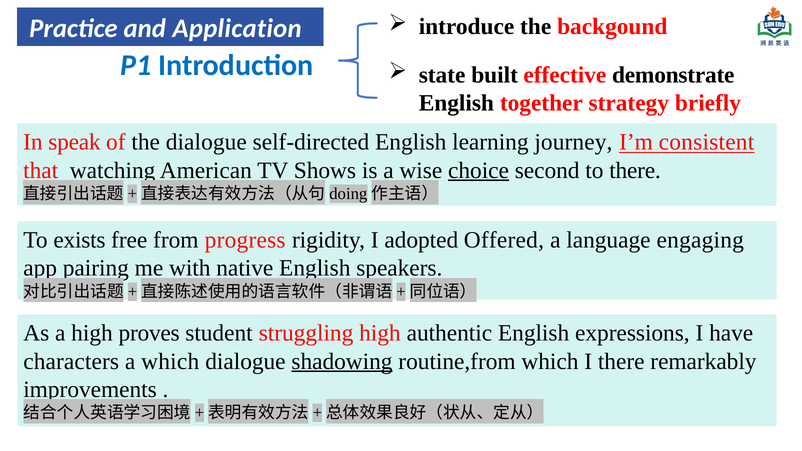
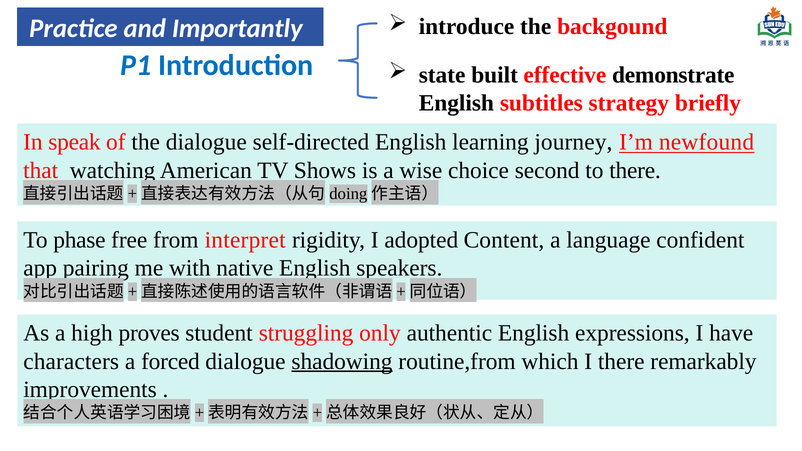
Application: Application -> Importantly (237, 29)
together: together -> subtitles (541, 103)
consistent: consistent -> newfound (706, 142)
choice underline: present -> none (479, 170)
exists: exists -> phase (79, 240)
progress: progress -> interpret (245, 240)
Offered: Offered -> Content (504, 240)
engaging: engaging -> confident (700, 240)
struggling high: high -> only (380, 333)
a which: which -> forced (170, 361)
